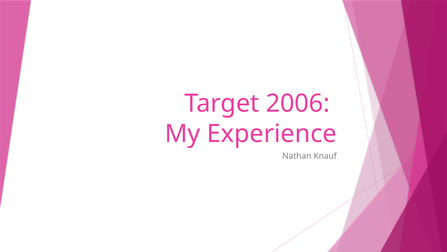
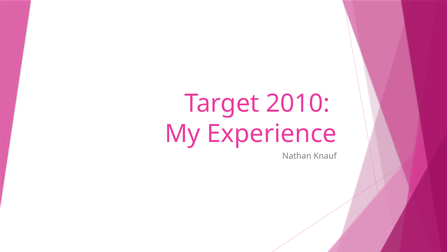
2006: 2006 -> 2010 (298, 103)
